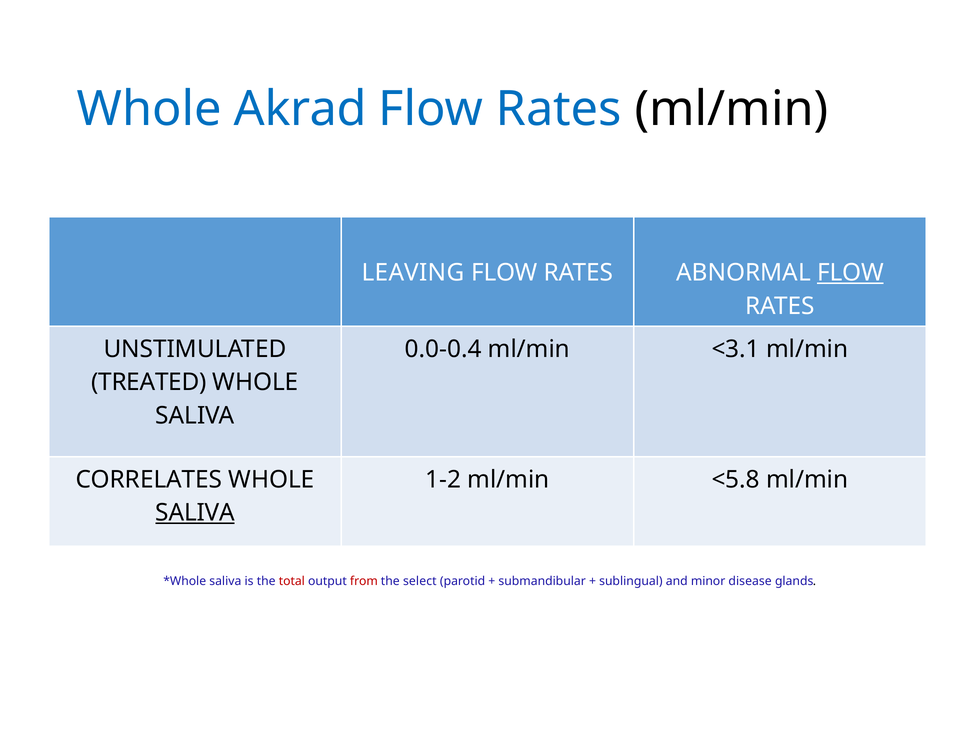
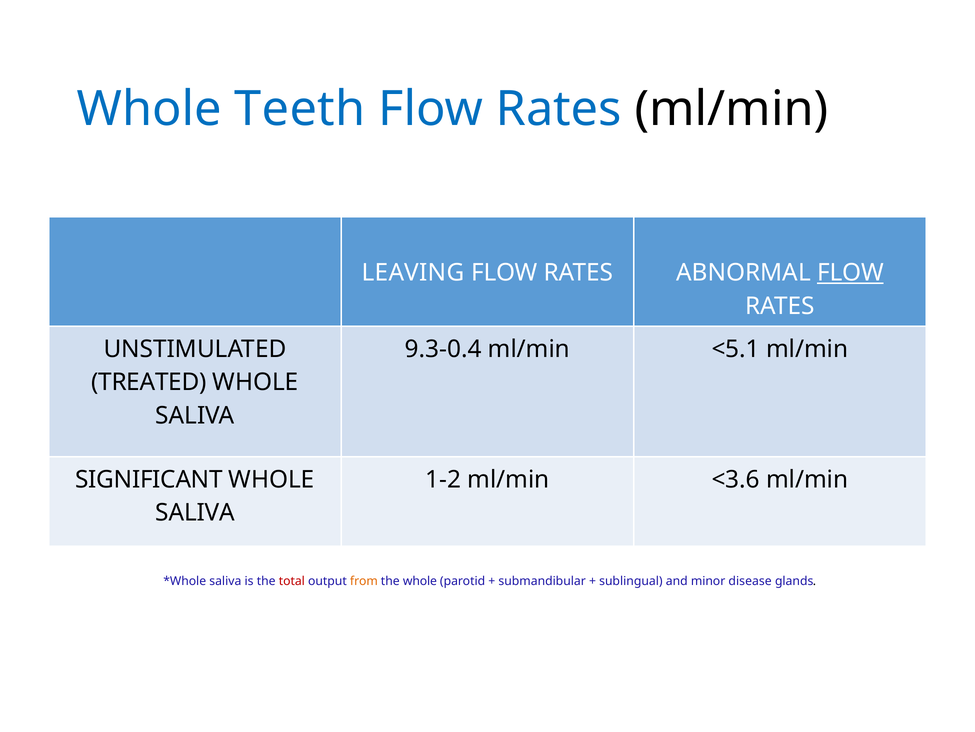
Akrad: Akrad -> Teeth (300, 109)
0.0-0.4: 0.0-0.4 -> 9.3-0.4 (443, 349)
<3.1: <3.1 -> <5.1 (736, 349)
CORRELATES: CORRELATES -> SIGNIFICANT (149, 479)
<5.8: <5.8 -> <3.6 (736, 479)
SALIVA underline: present -> none (195, 512)
from colour: red -> orange (364, 580)
the select: select -> whole (420, 580)
